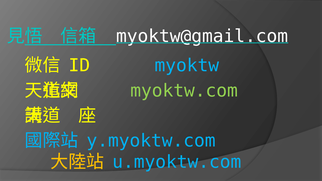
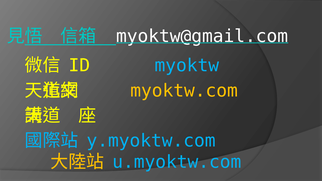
myoktw.com colour: light green -> yellow (184, 91)
